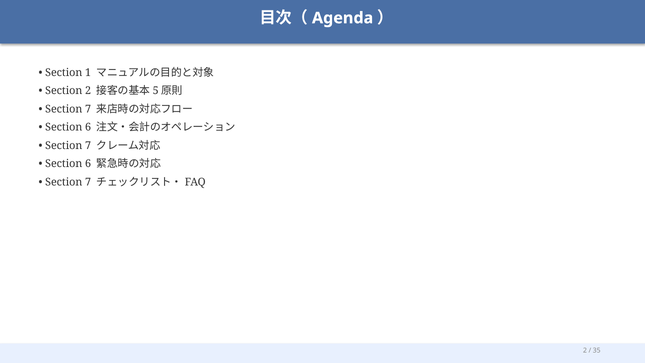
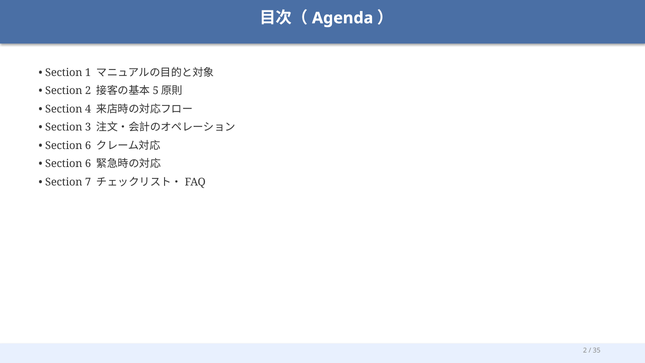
7: 7 -> 4 (88, 109)
6: 6 -> 3 (88, 127)
7: 7 -> 6 (88, 146)
